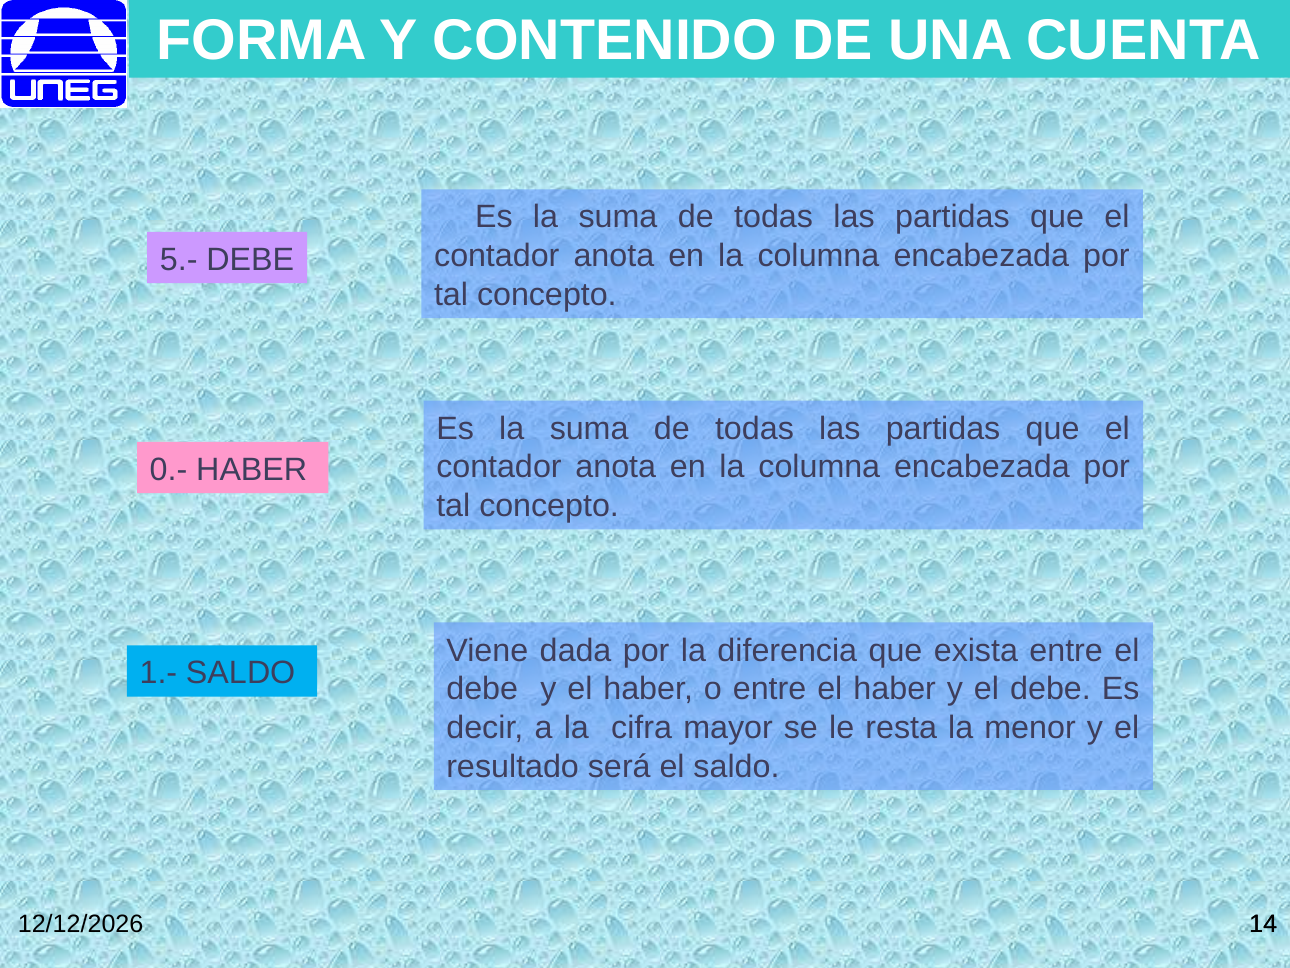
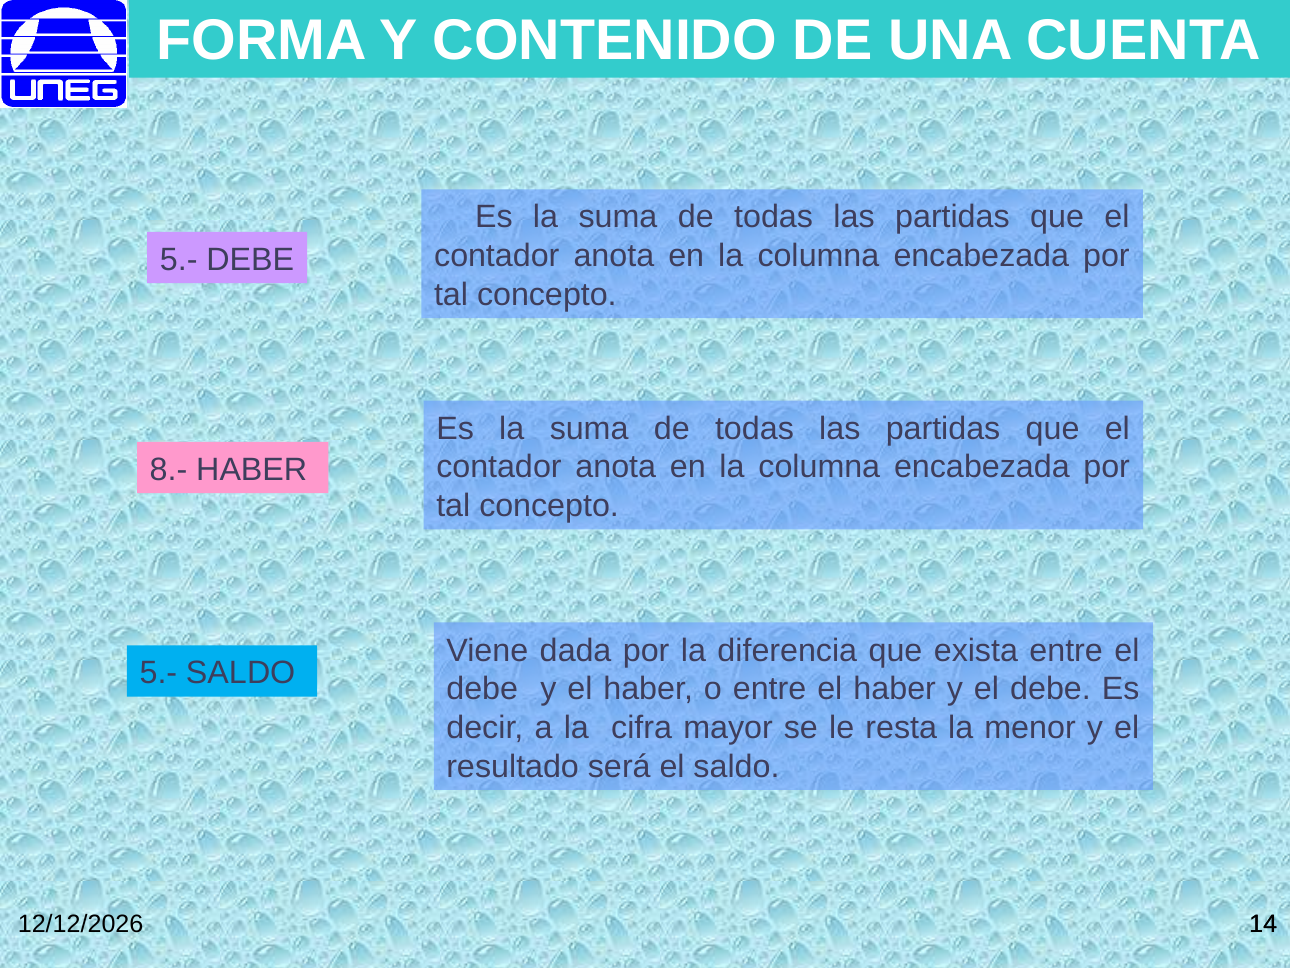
0.-: 0.- -> 8.- (169, 470)
1.-: 1.- -> 5.- (158, 673)
